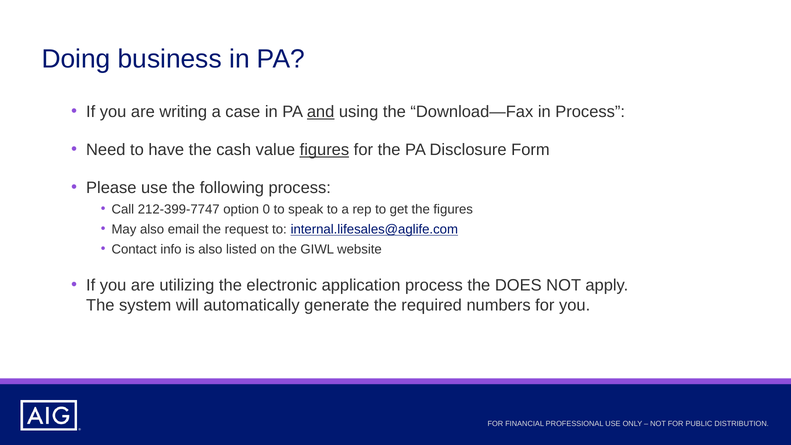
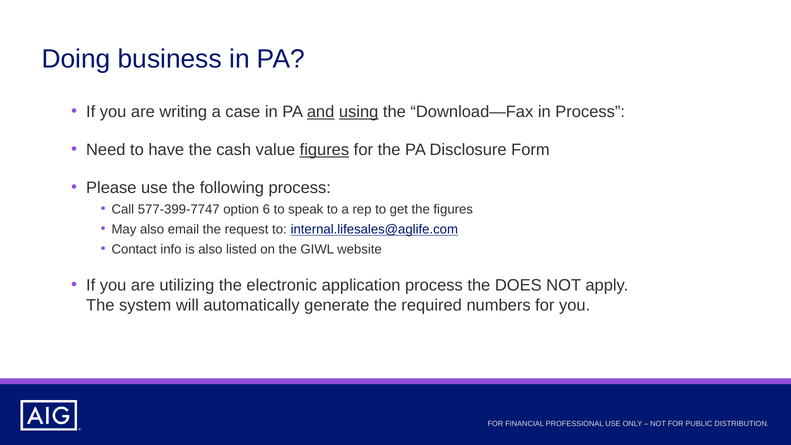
using underline: none -> present (359, 112)
212-399-7747: 212-399-7747 -> 577-399-7747 (179, 209)
0: 0 -> 6 (266, 209)
